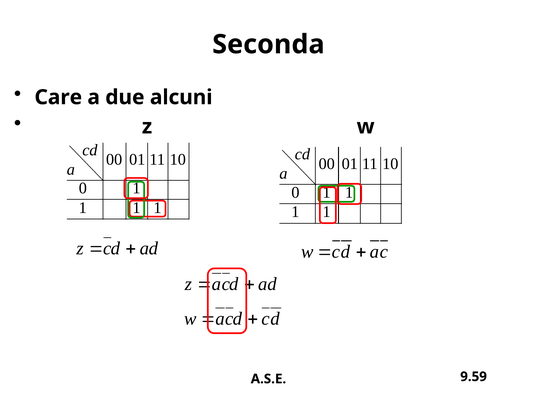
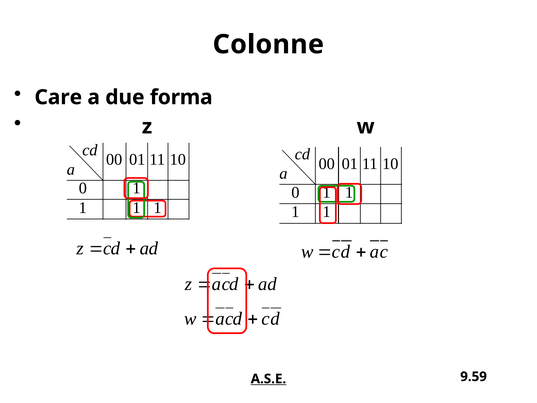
Seconda: Seconda -> Colonne (268, 44)
alcuni: alcuni -> forma (181, 97)
A.S.E underline: none -> present (268, 379)
